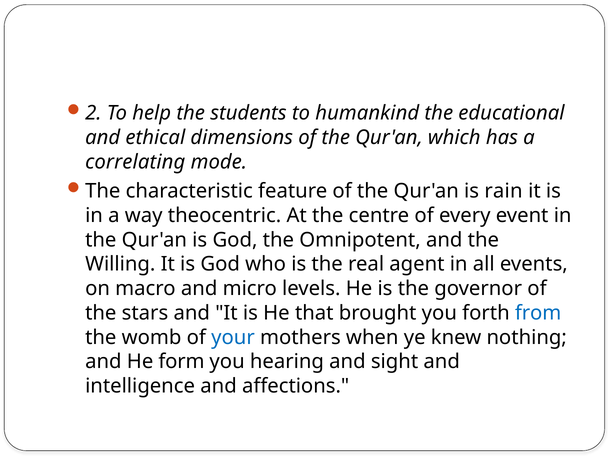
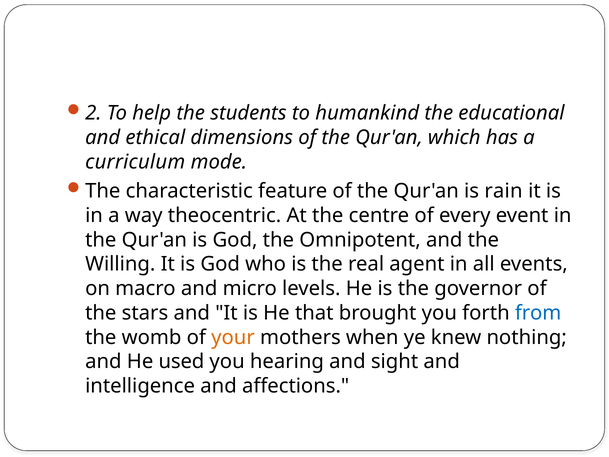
correlating: correlating -> curriculum (135, 162)
your colour: blue -> orange (233, 337)
form: form -> used (181, 362)
